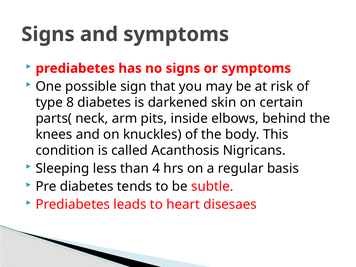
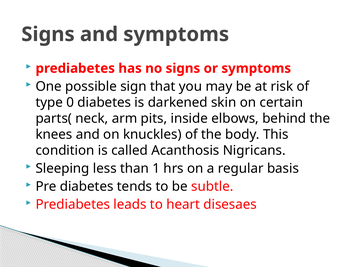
8: 8 -> 0 (70, 102)
4: 4 -> 1 (156, 169)
